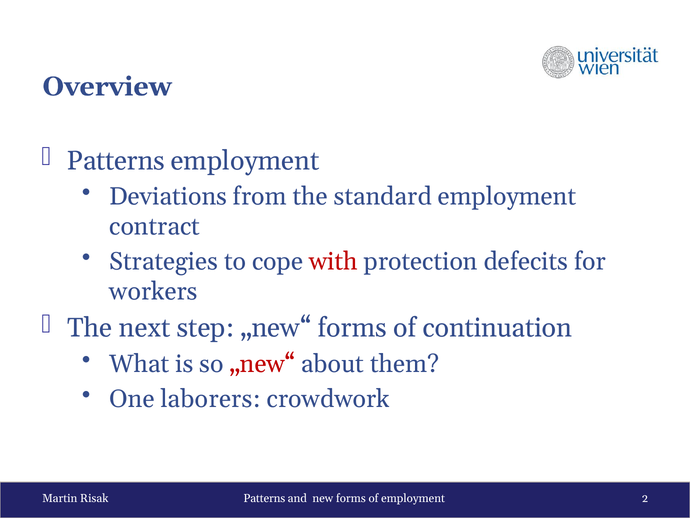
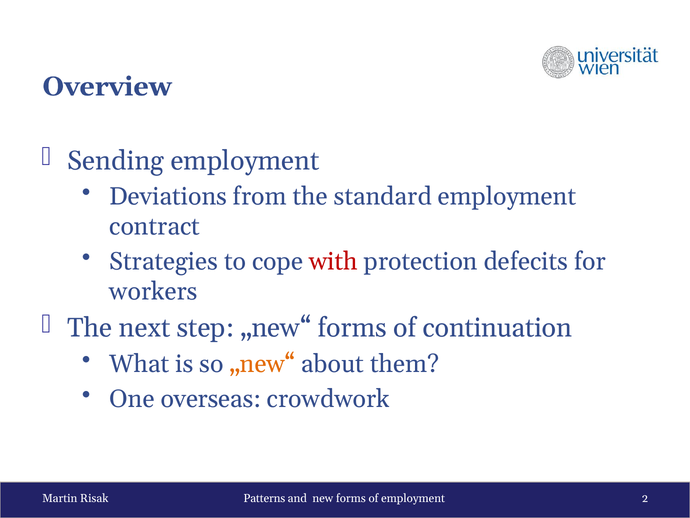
Patterns: Patterns -> Sending (116, 161)
„new“ colour: red -> orange (262, 364)
laborers: laborers -> overseas (211, 398)
